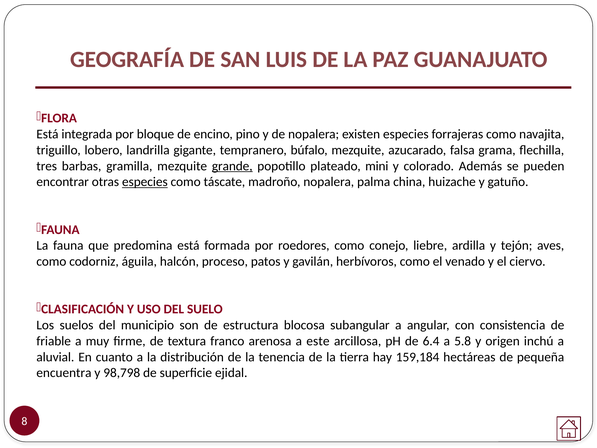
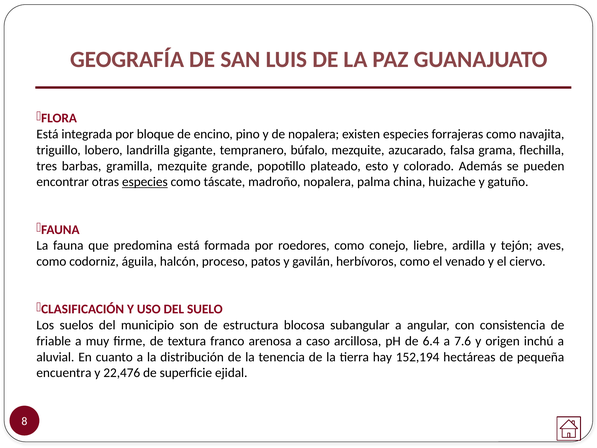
grande underline: present -> none (232, 166)
mini: mini -> esto (377, 166)
este: este -> caso (318, 341)
5.8: 5.8 -> 7.6 (463, 341)
159,184: 159,184 -> 152,194 (418, 357)
98,798: 98,798 -> 22,476 (122, 373)
